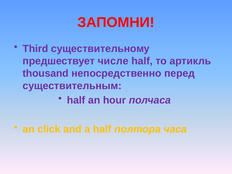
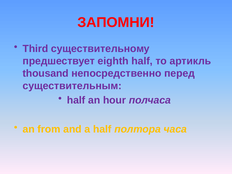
числе: числе -> eighth (113, 61)
click: click -> from (49, 129)
